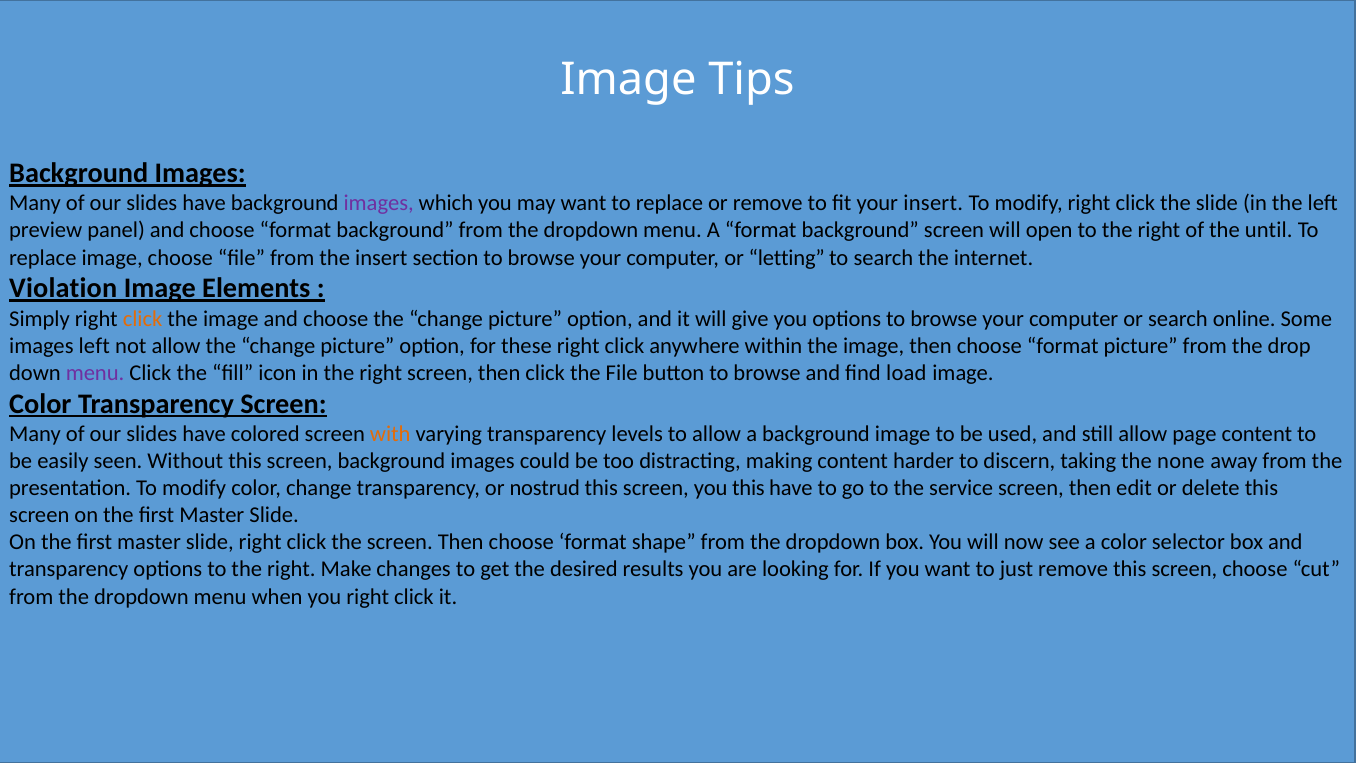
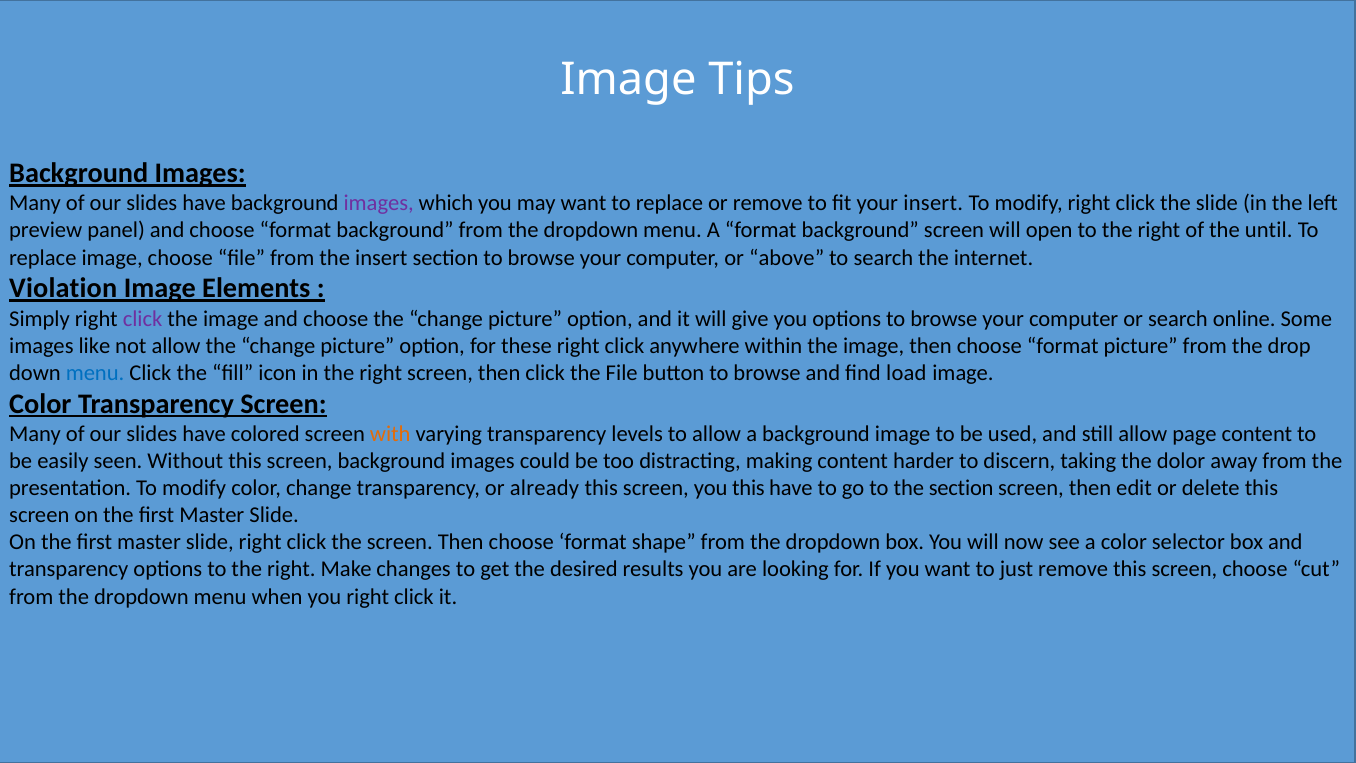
letting: letting -> above (787, 258)
click colour: orange -> purple (143, 319)
images left: left -> like (94, 346)
menu colour: purple -> blue (95, 373)
none: none -> dolor (1181, 461)
nostrud: nostrud -> already (544, 488)
the service: service -> section (961, 488)
